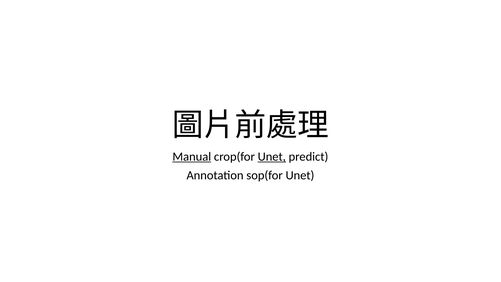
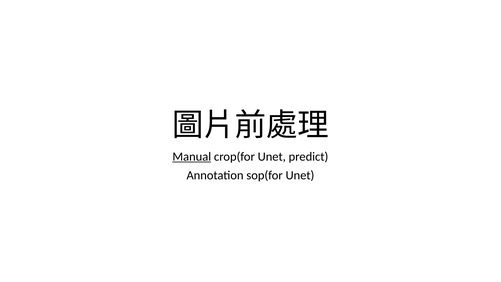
Unet underline: present -> none (272, 157)
